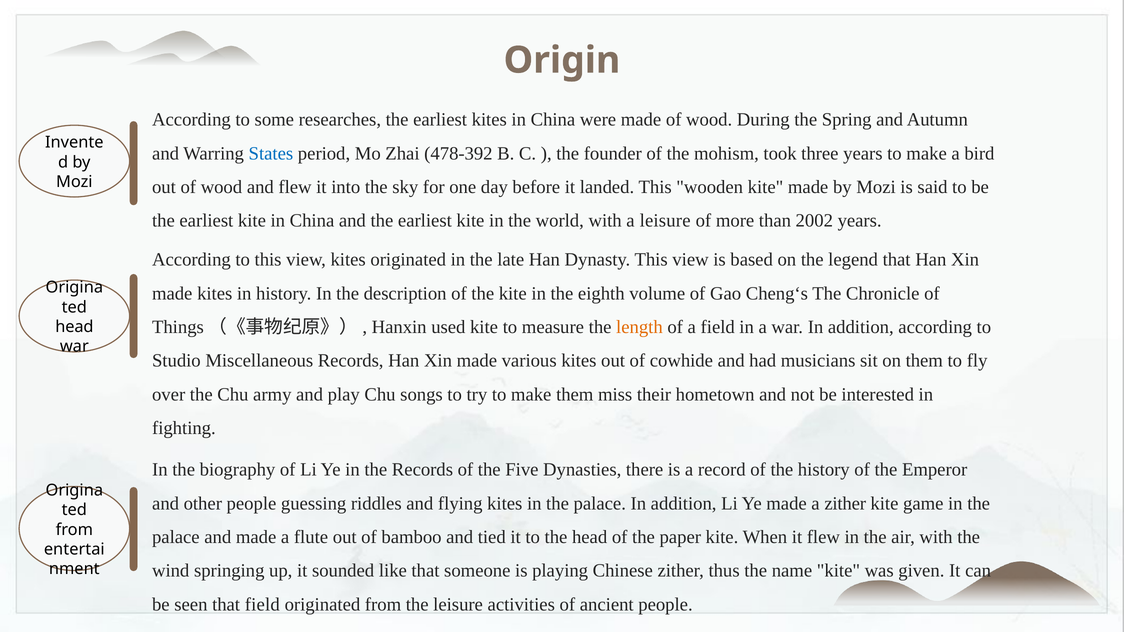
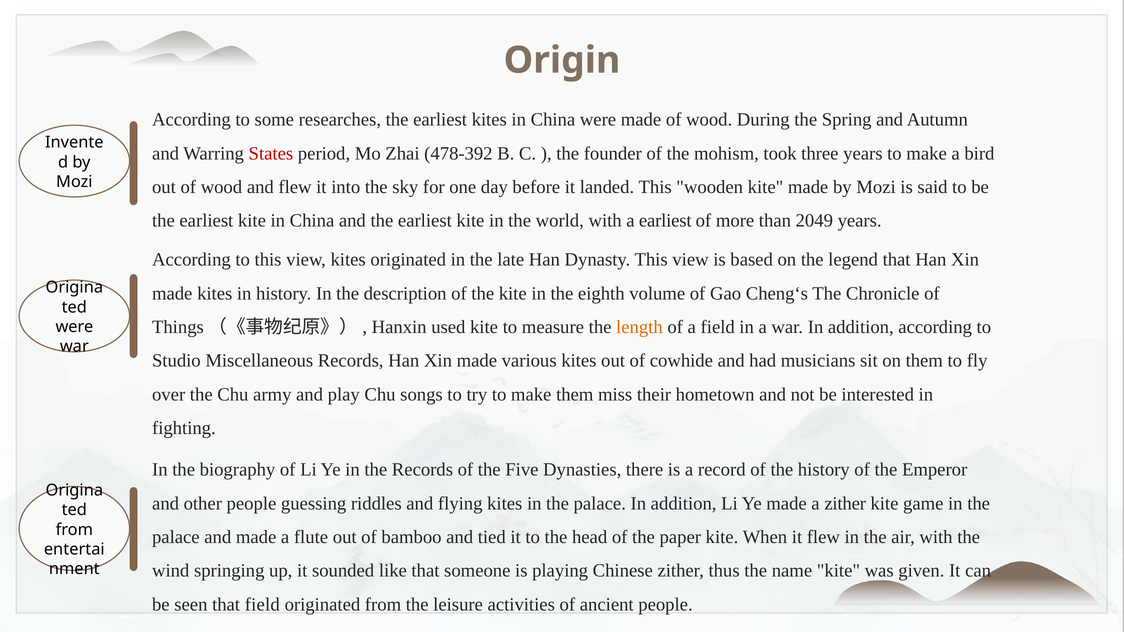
States colour: blue -> red (271, 154)
a leisure: leisure -> earliest (665, 221)
2002: 2002 -> 2049 (814, 221)
head: head -> were (74, 327)
